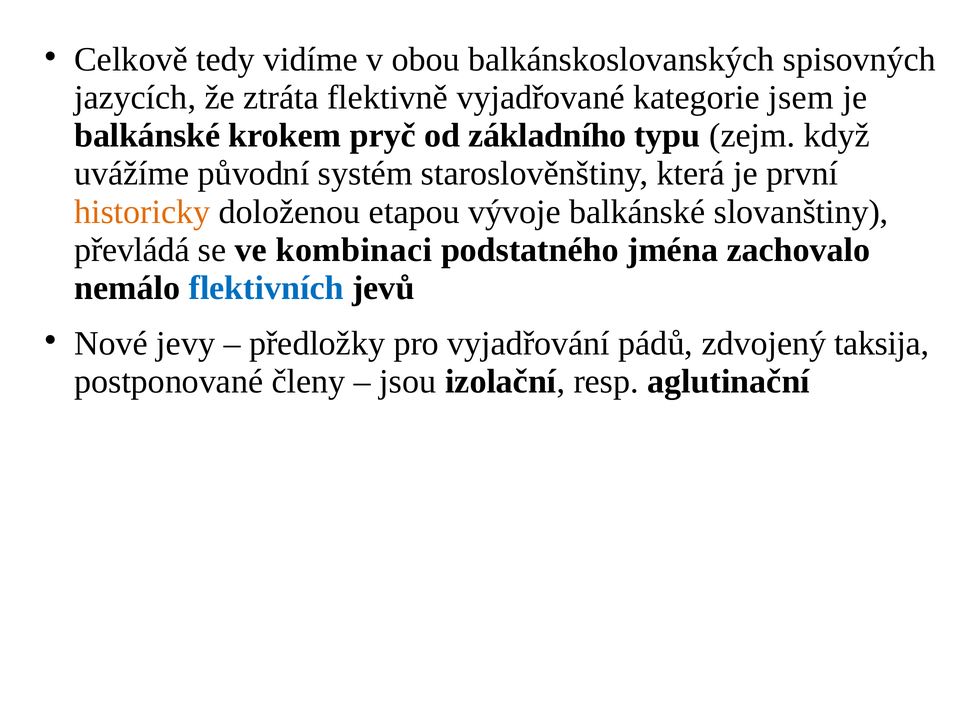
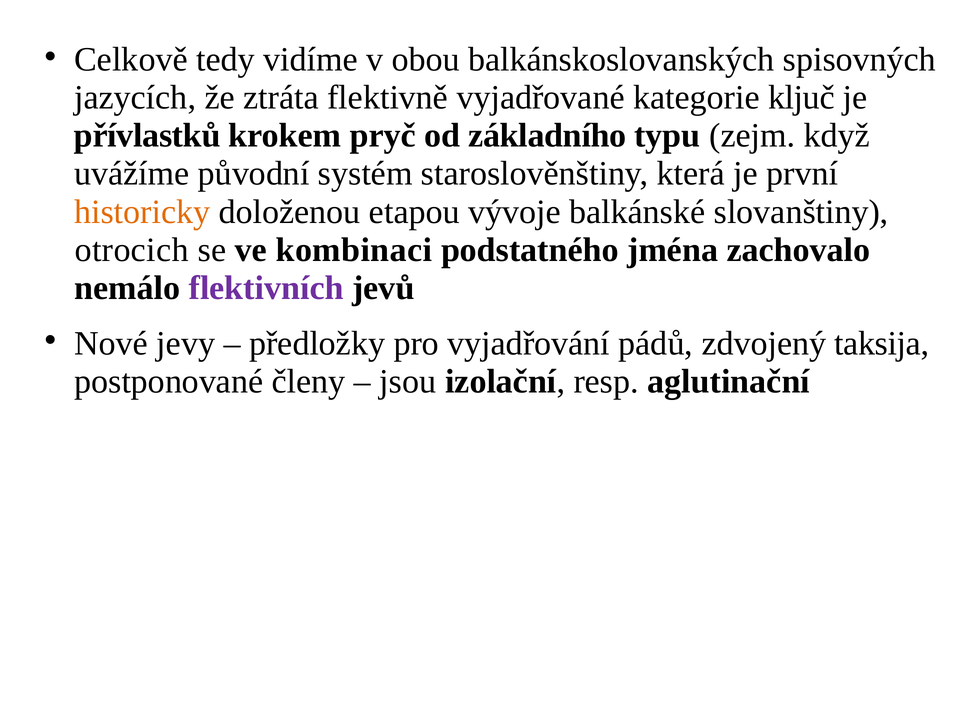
jsem: jsem -> ključ (801, 98)
balkánské: balkánské -> přívlastků (147, 136)
převládá: převládá -> otrocich (132, 250)
flektivních colour: blue -> purple (266, 288)
